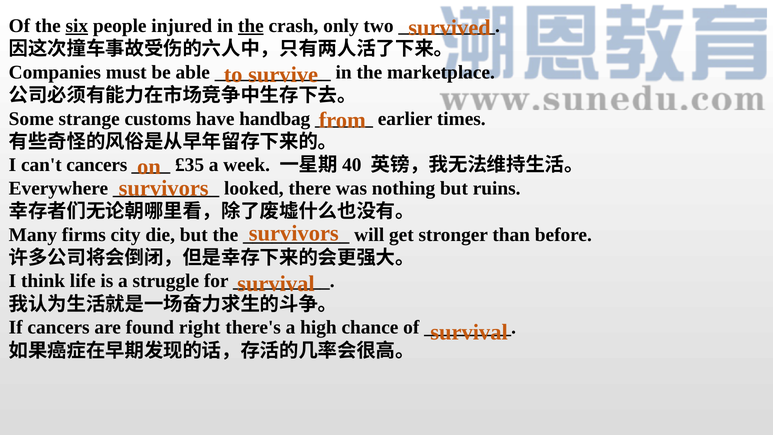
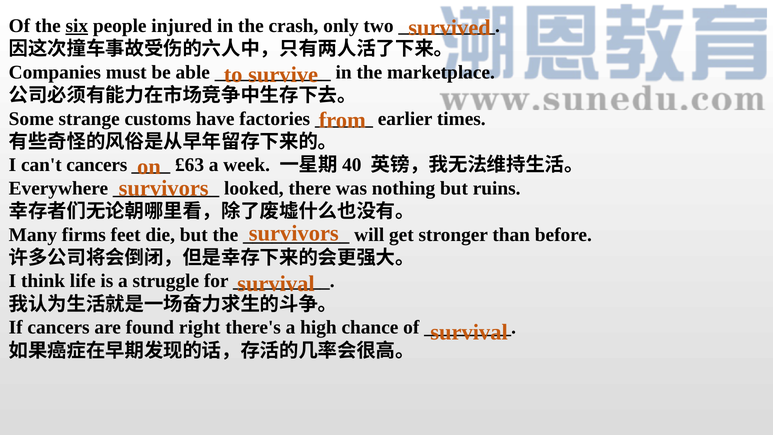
the underline: present -> none (251, 26)
handbag: handbag -> factories (275, 119)
£35: £35 -> £63 (190, 165)
city: city -> feet (126, 235)
